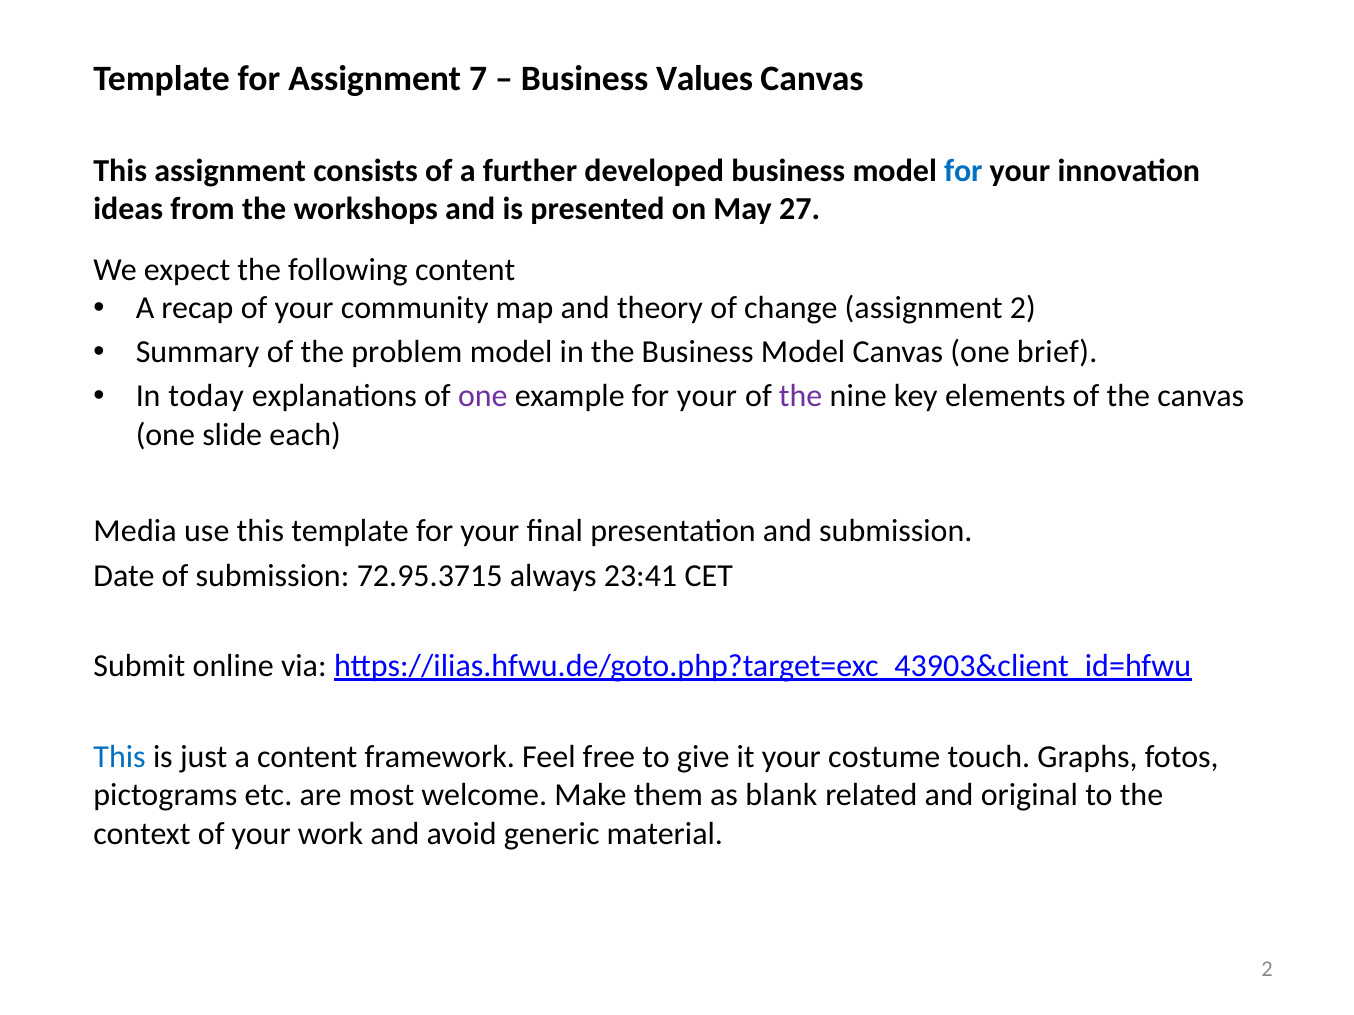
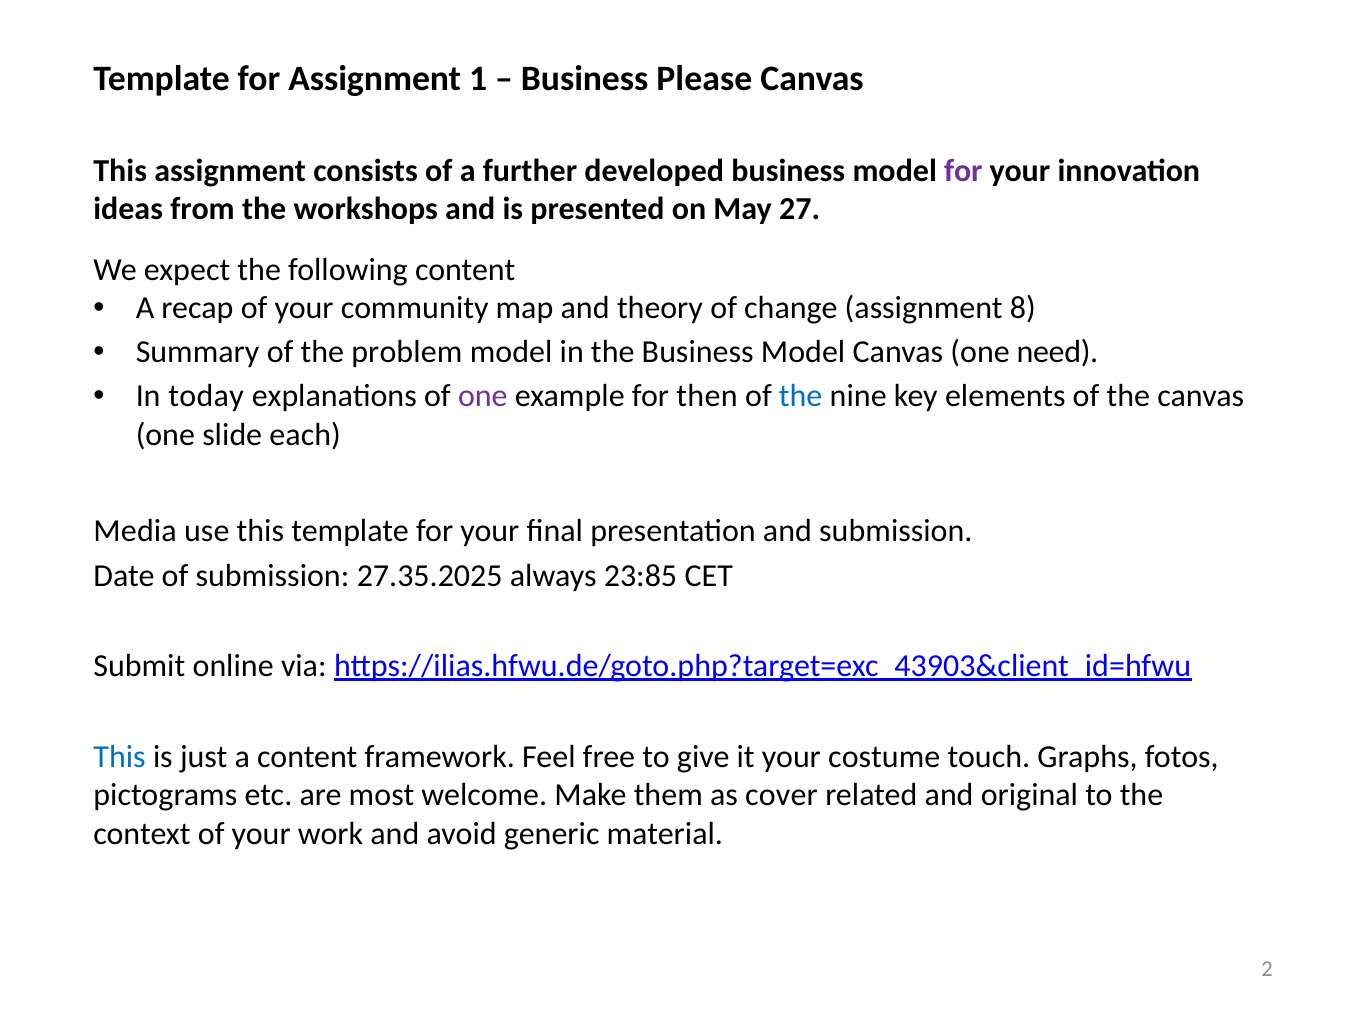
7: 7 -> 1 (478, 78)
Values: Values -> Please (704, 78)
for colour: blue -> purple (963, 171)
assignment 2: 2 -> 8 (1023, 308)
brief: brief -> need (1057, 352)
example for your: your -> then (707, 396)
the colour: purple -> blue (801, 396)
72.95.3715: 72.95.3715 -> 27.35.2025 (430, 576)
23:41: 23:41 -> 23:85 (641, 576)
blank: blank -> cover (781, 796)
